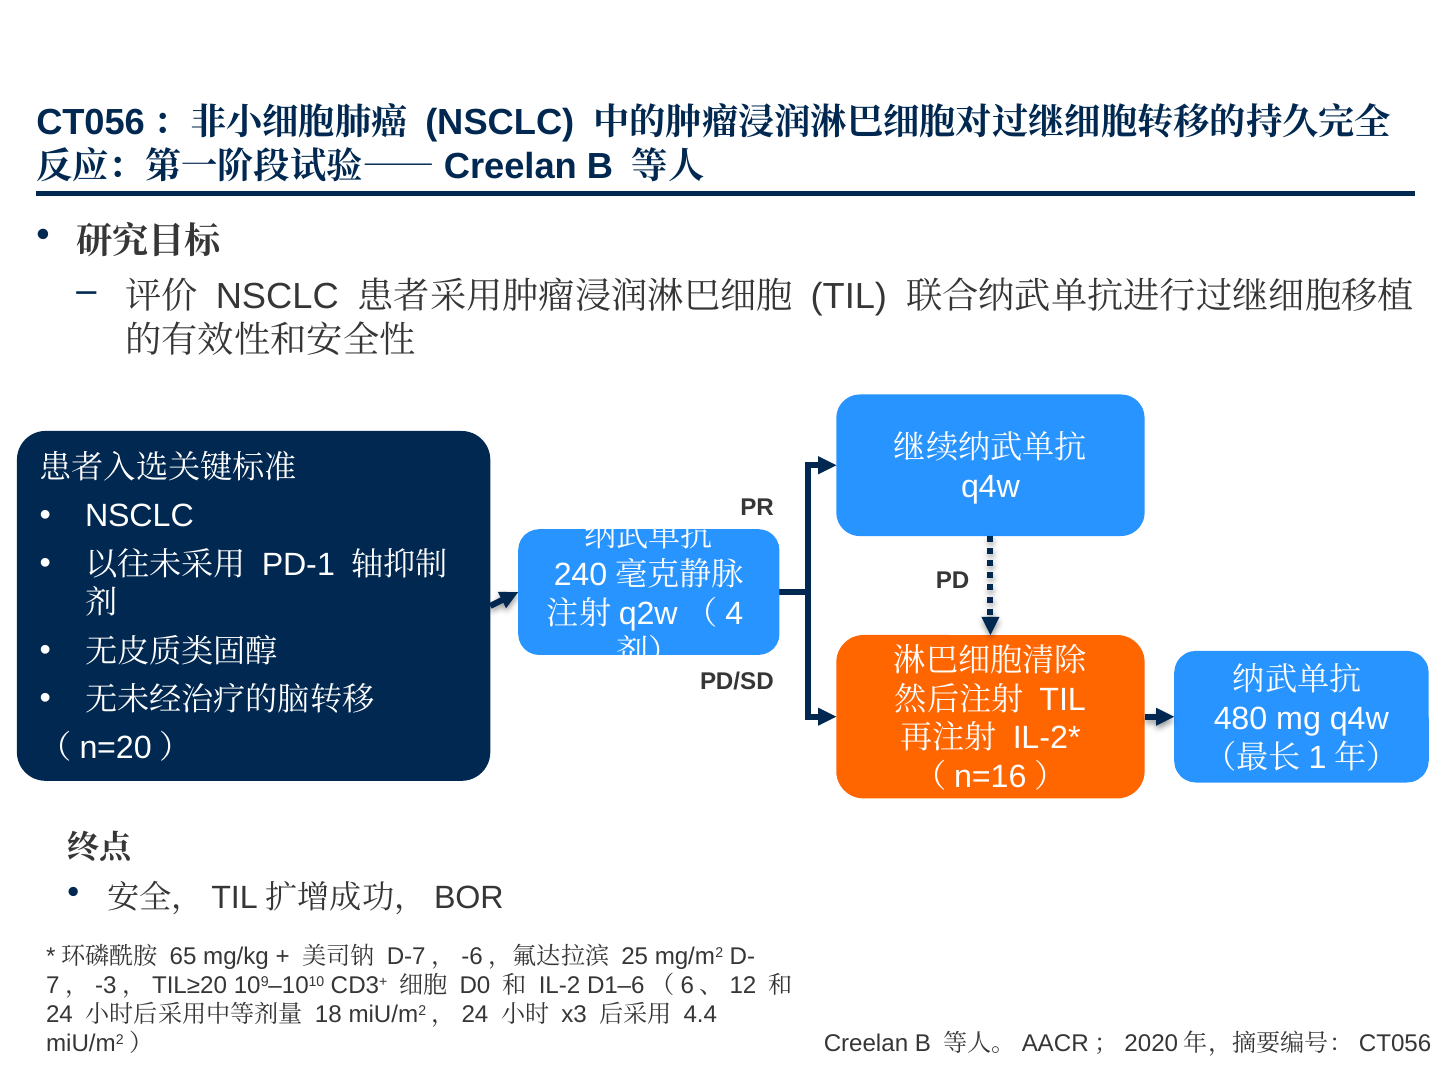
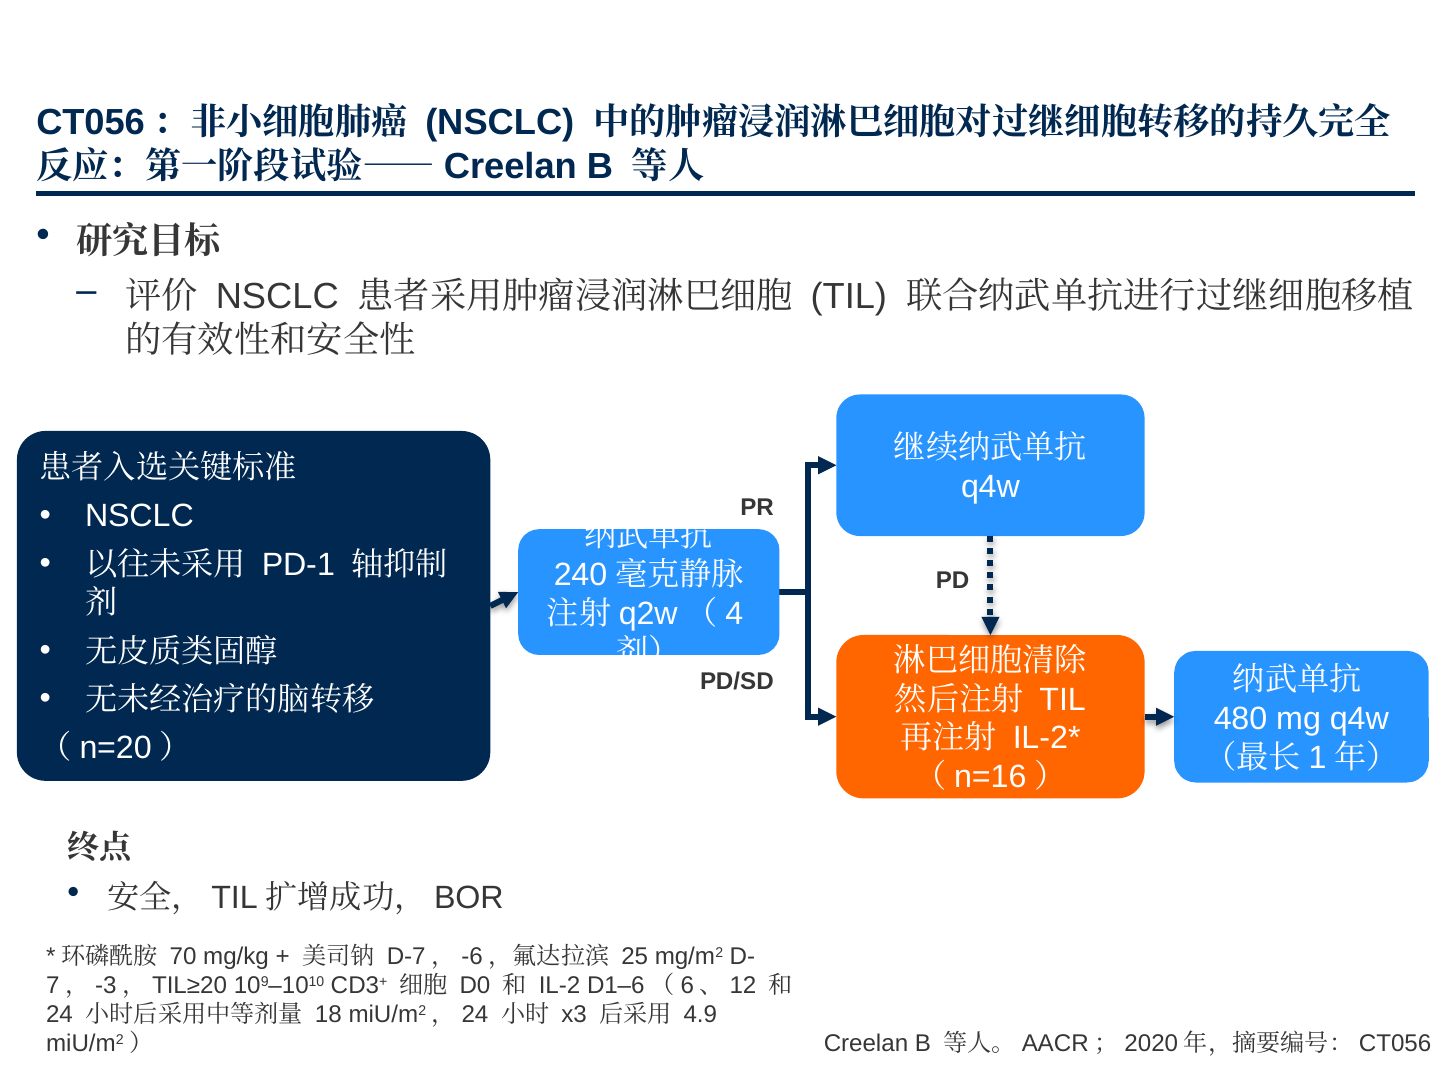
65: 65 -> 70 (183, 957)
4.4: 4.4 -> 4.9 (700, 1015)
